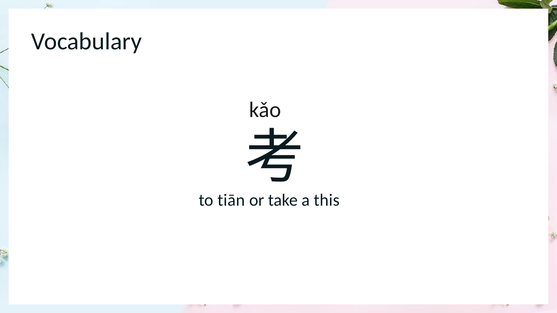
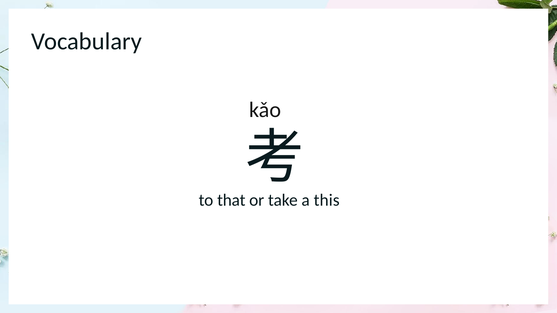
tiān: tiān -> that (231, 200)
